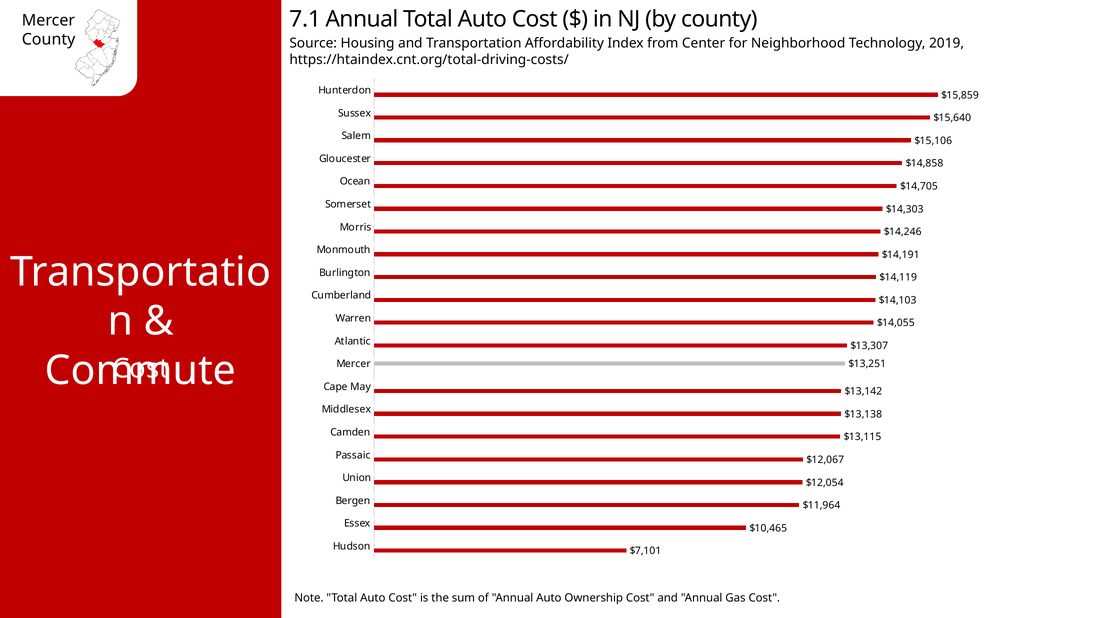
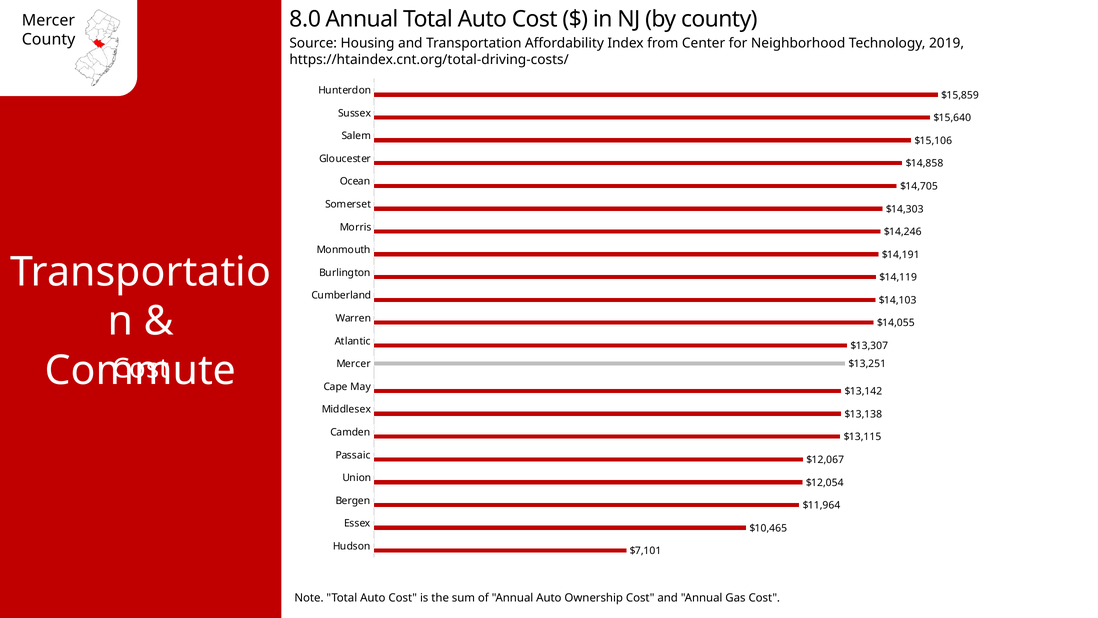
7.1: 7.1 -> 8.0 (305, 19)
